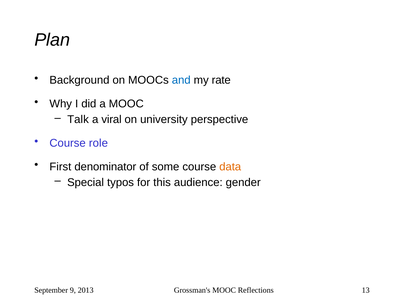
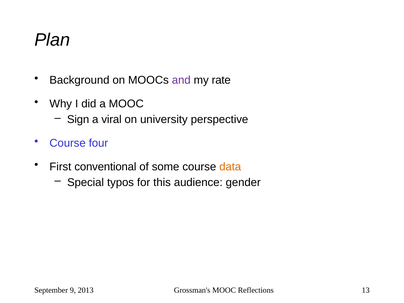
and colour: blue -> purple (181, 80)
Talk: Talk -> Sign (78, 120)
role: role -> four (98, 143)
denominator: denominator -> conventional (105, 167)
